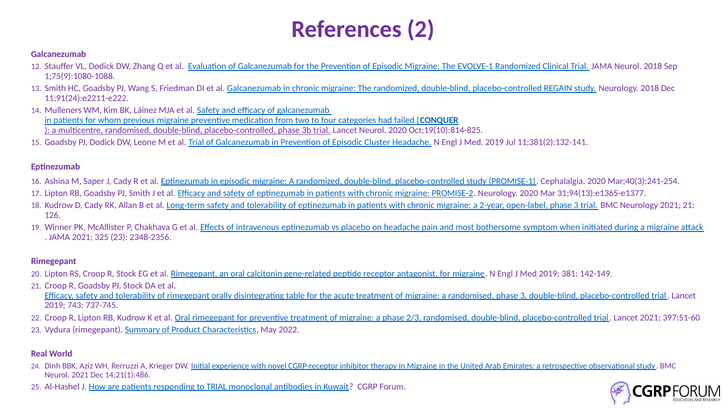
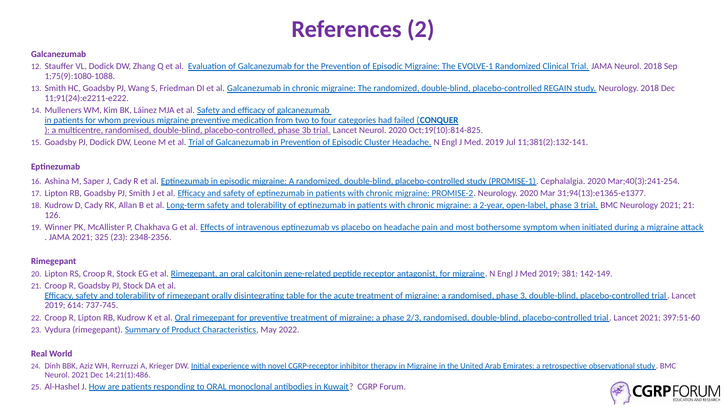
743: 743 -> 614 (76, 306)
to TRIAL: TRIAL -> ORAL (217, 387)
